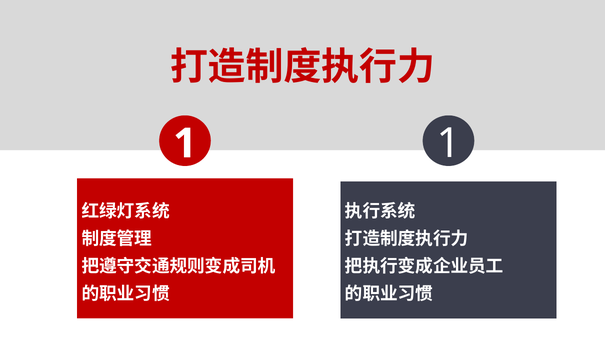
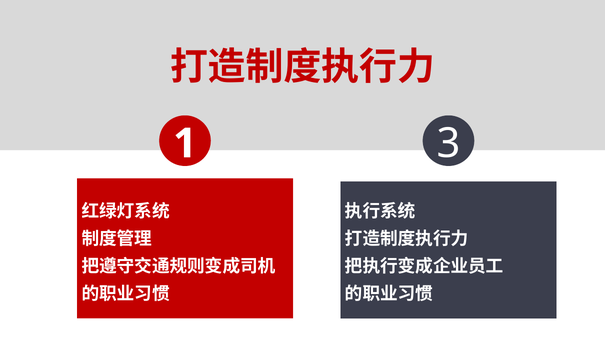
1 1: 1 -> 3 (448, 144)
